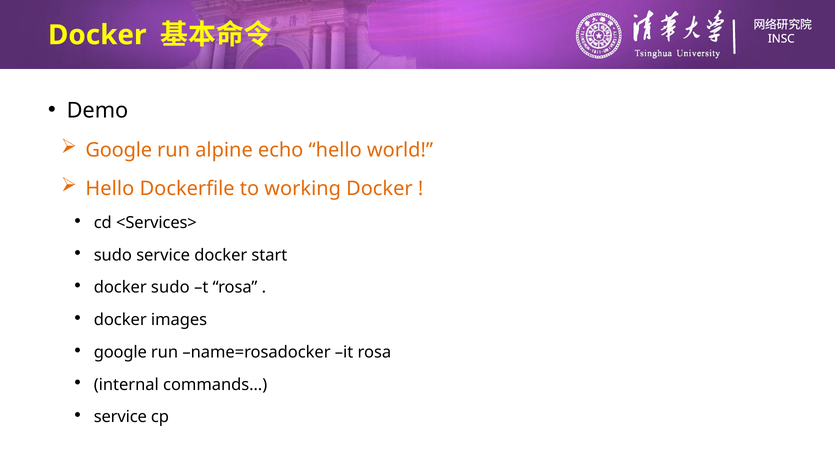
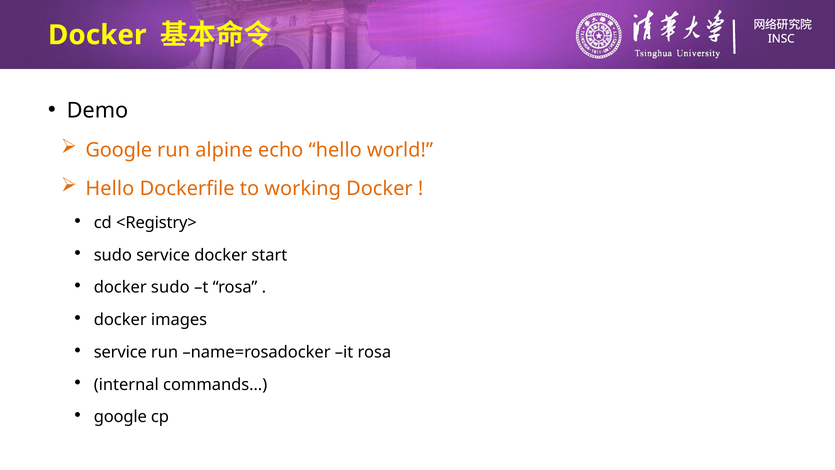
<Services>: <Services> -> <Registry> (156, 223)
google: google -> service (120, 352)
service: service -> google (120, 417)
